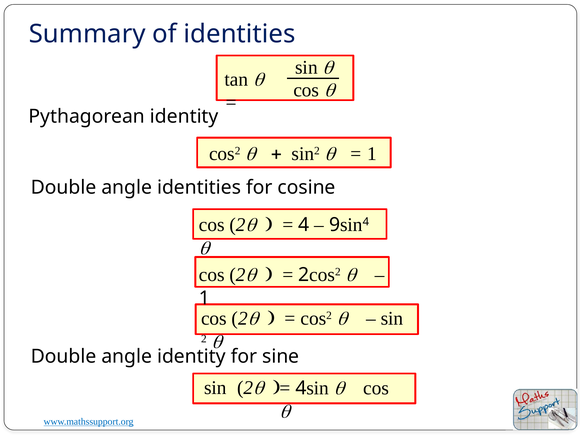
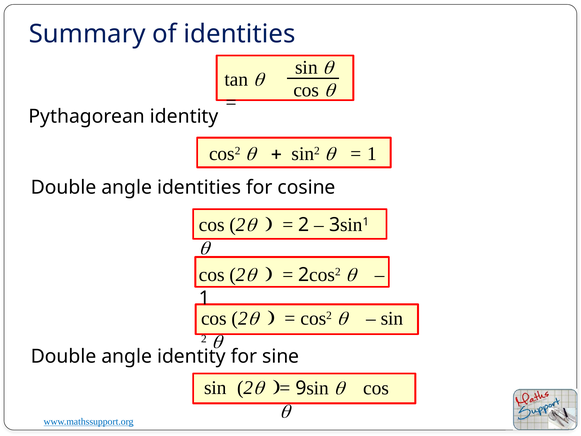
4: 4 -> 2 (304, 225)
9: 9 -> 3 (335, 225)
sin 4: 4 -> 1 (366, 222)
4: 4 -> 9 (301, 388)
